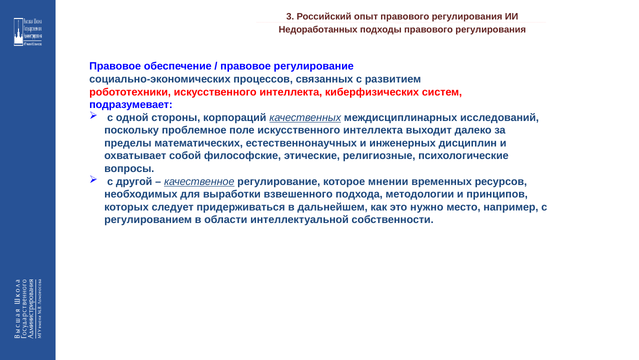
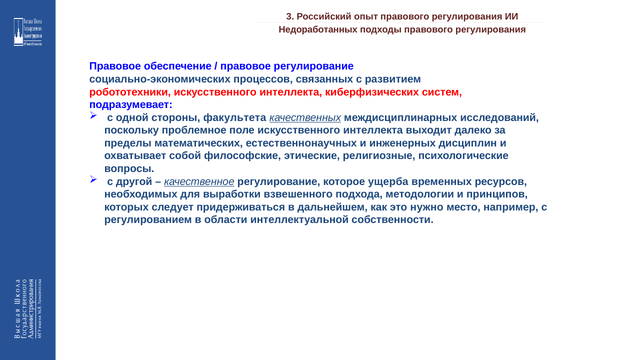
корпораций: корпораций -> факультета (235, 117)
мнении: мнении -> ущерба (388, 181)
